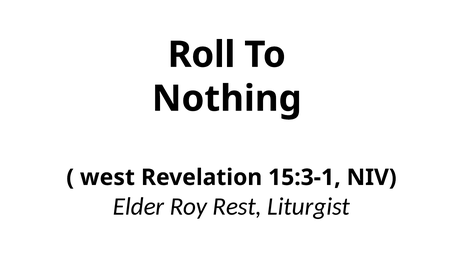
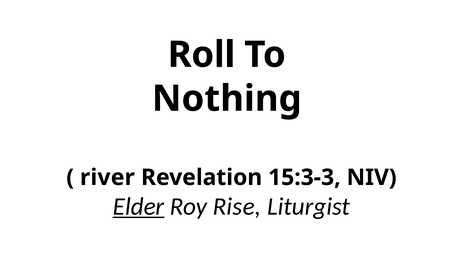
west: west -> river (107, 177)
15:3-1: 15:3-1 -> 15:3-3 (304, 177)
Elder underline: none -> present (138, 206)
Rest: Rest -> Rise (237, 206)
